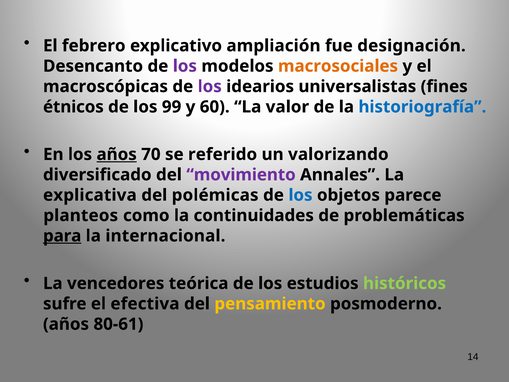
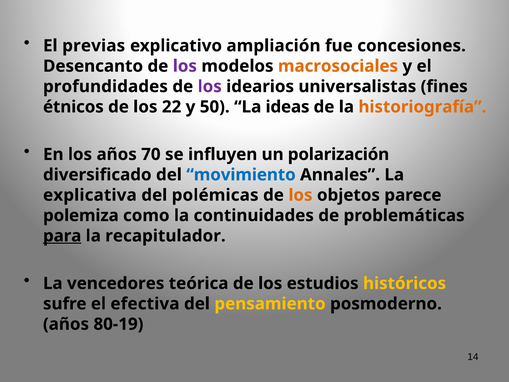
febrero: febrero -> previas (94, 46)
designación: designación -> concesiones (412, 46)
macroscópicas: macroscópicas -> profundidades (105, 86)
99: 99 -> 22 (172, 107)
60: 60 -> 50 (215, 107)
valor: valor -> ideas (288, 107)
historiografía colour: blue -> orange (422, 107)
años underline: present -> none (117, 154)
referido: referido -> influyen (223, 154)
valorizando: valorizando -> polarización (339, 154)
movimiento colour: purple -> blue (241, 175)
los colour: blue -> orange (300, 195)
planteos: planteos -> polemiza (81, 215)
internacional: internacional -> recapitulador (165, 236)
históricos colour: light green -> yellow (405, 283)
80-61: 80-61 -> 80-19 (118, 324)
